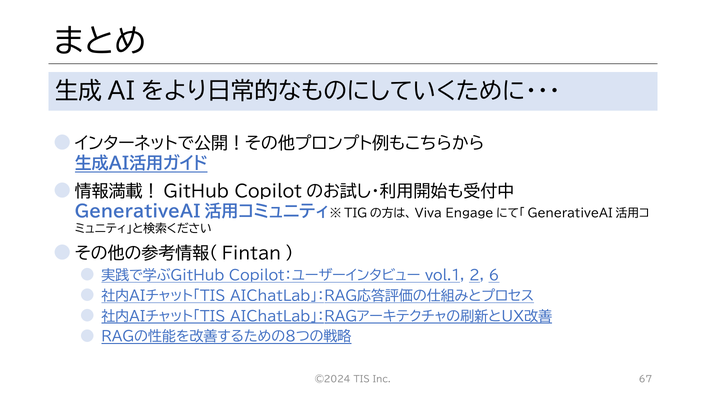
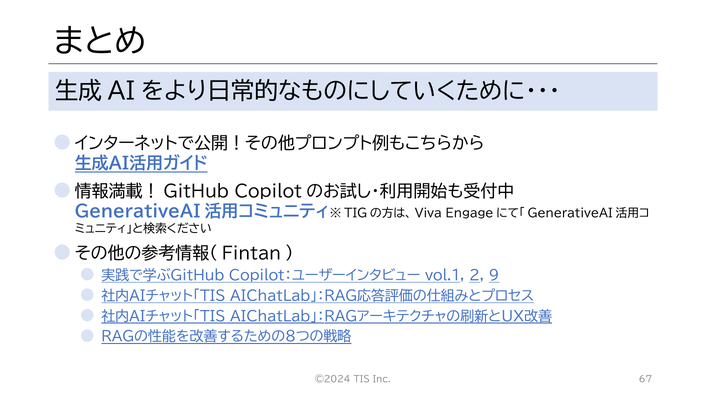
6: 6 -> 9 (494, 276)
